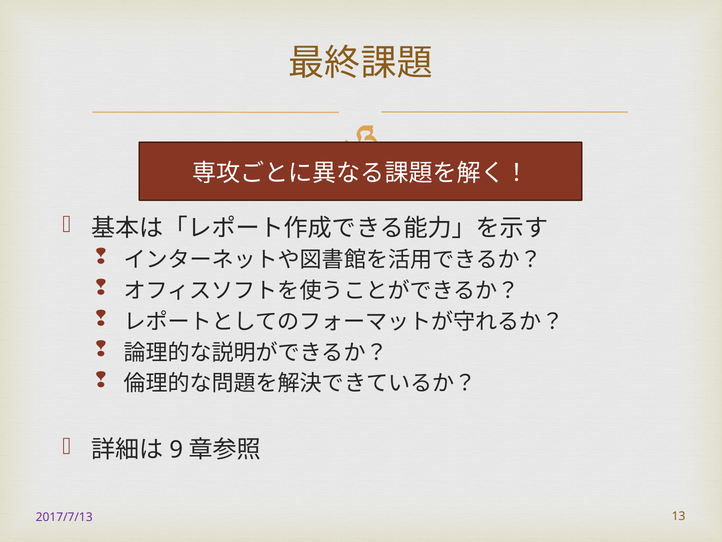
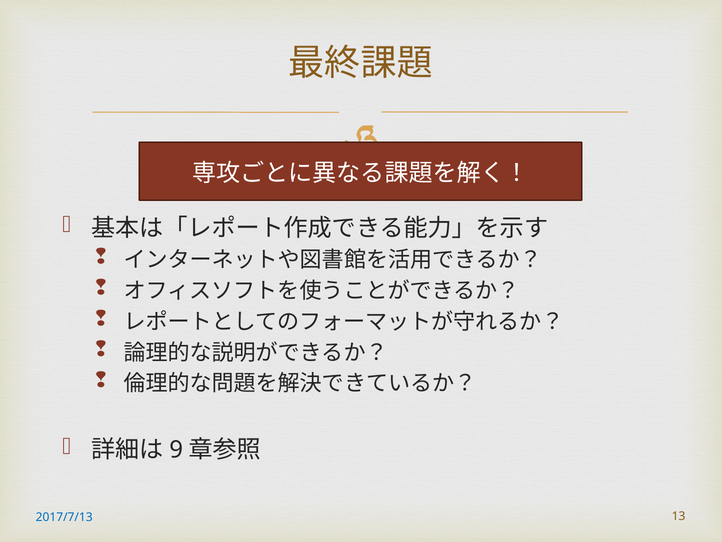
2017/7/13 colour: purple -> blue (64, 517)
